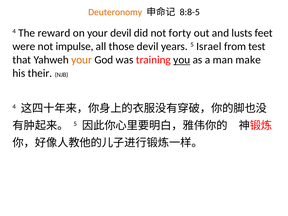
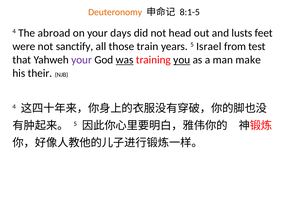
8:8-5: 8:8-5 -> 8:1-5 (190, 12)
reward: reward -> abroad (54, 33)
your devil: devil -> days (121, 33)
forty: forty -> head (180, 33)
impulse: impulse -> sanctify (75, 46)
those devil: devil -> train (148, 46)
your colour: orange -> purple (82, 60)
was underline: none -> present (125, 60)
